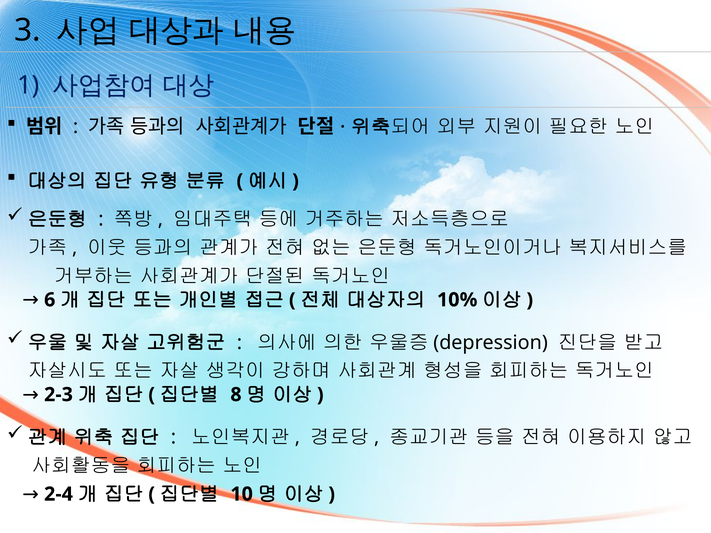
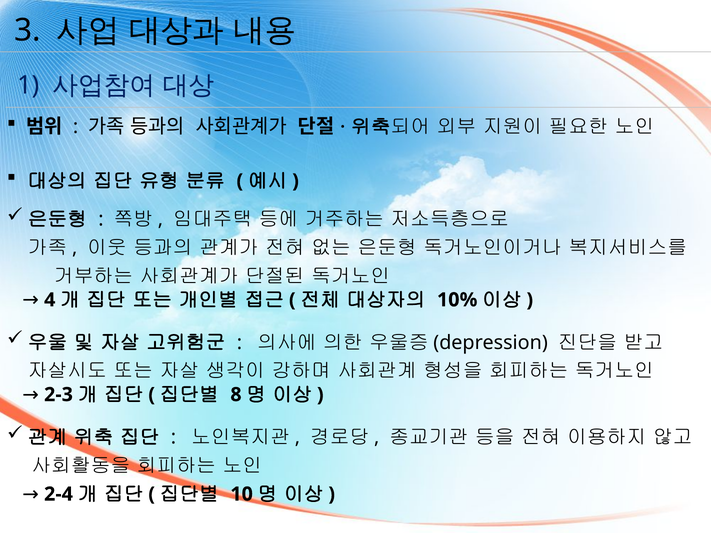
6: 6 -> 4 (50, 300)
